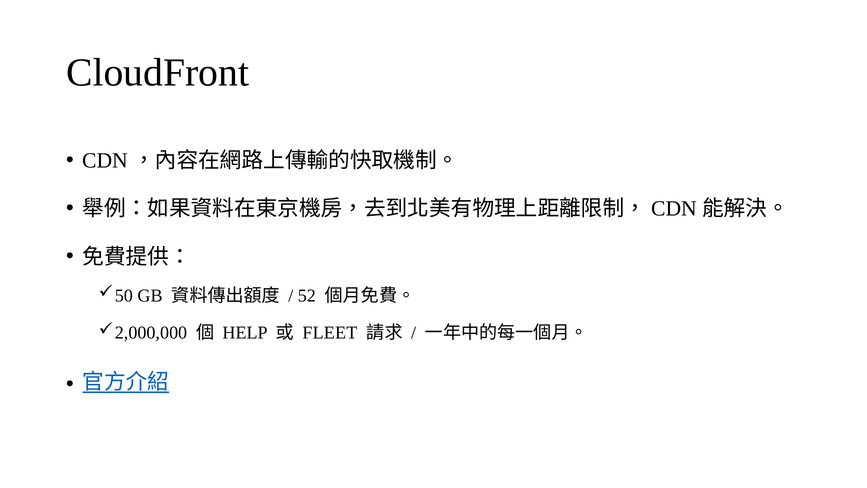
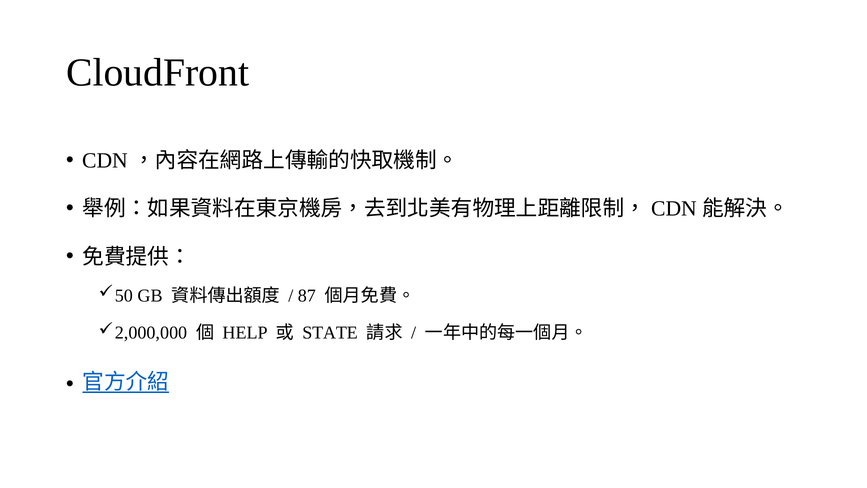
52: 52 -> 87 (307, 296)
FLEET: FLEET -> STATE (330, 333)
